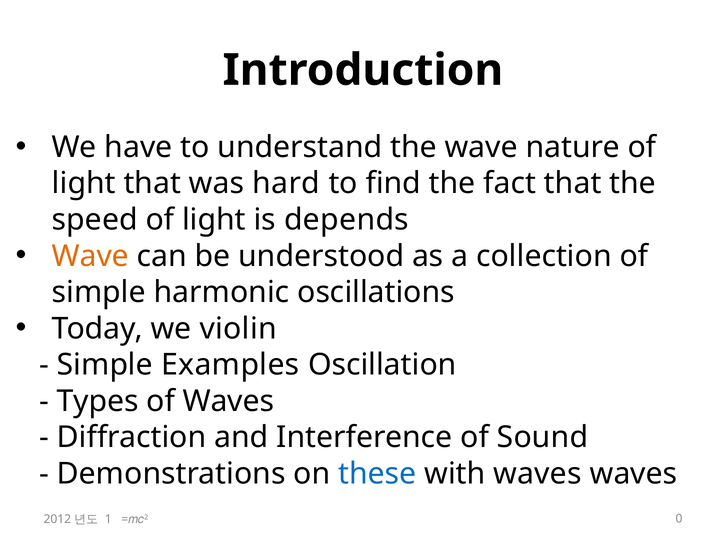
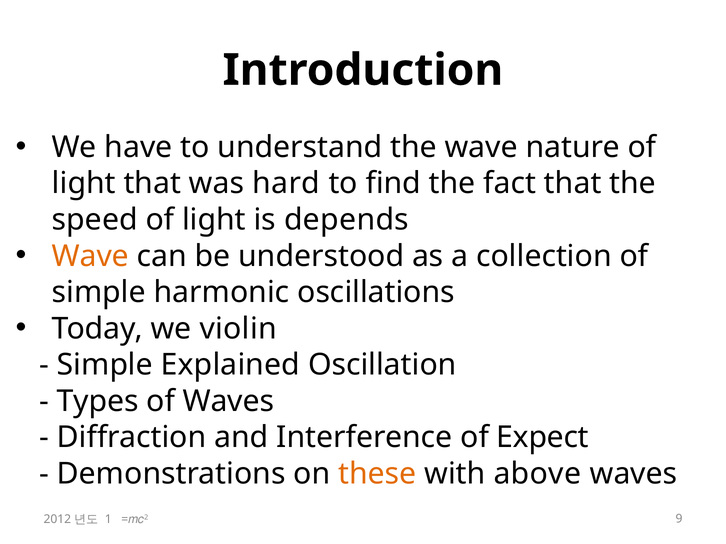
Examples: Examples -> Explained (230, 365)
Sound: Sound -> Expect (543, 438)
these colour: blue -> orange (377, 474)
with waves: waves -> above (537, 474)
0: 0 -> 9 (679, 519)
